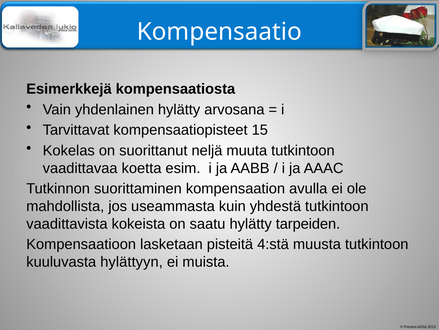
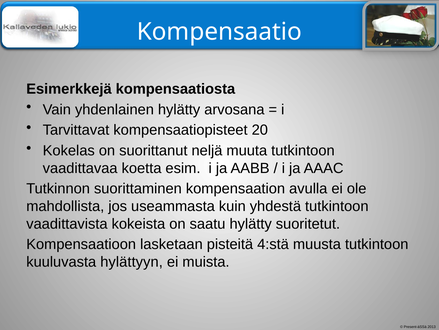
15: 15 -> 20 (260, 130)
tarpeiden: tarpeiden -> suoritetut (308, 223)
